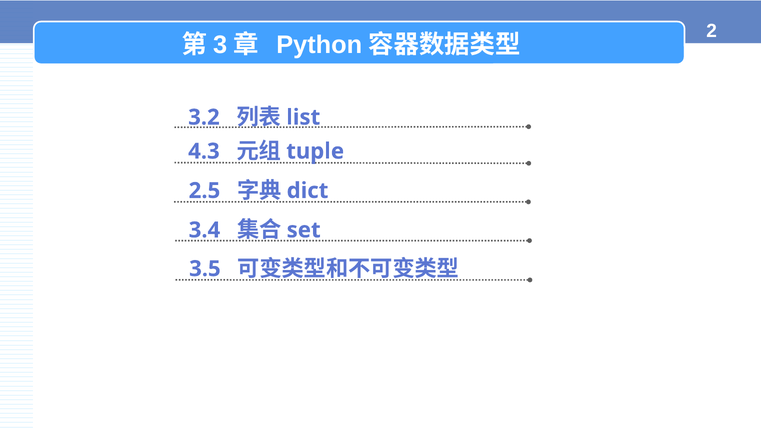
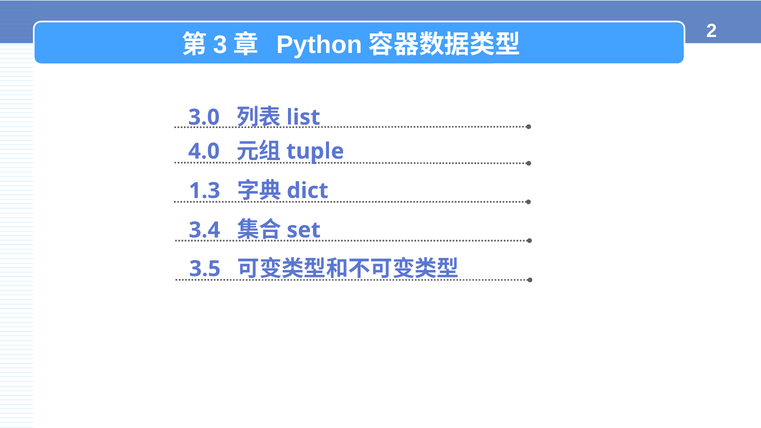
3.2: 3.2 -> 3.0 (204, 117)
4.3: 4.3 -> 4.0 (204, 151)
2.5: 2.5 -> 1.3 (204, 191)
